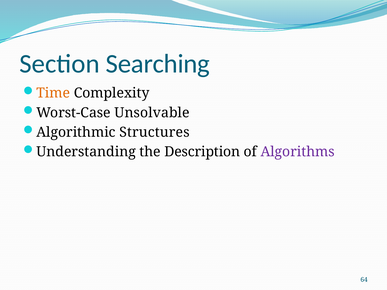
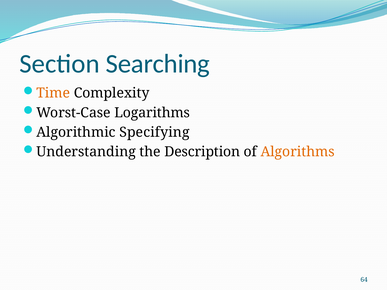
Unsolvable: Unsolvable -> Logarithms (152, 113)
Structures: Structures -> Specifying (154, 132)
Algorithms colour: purple -> orange (298, 152)
